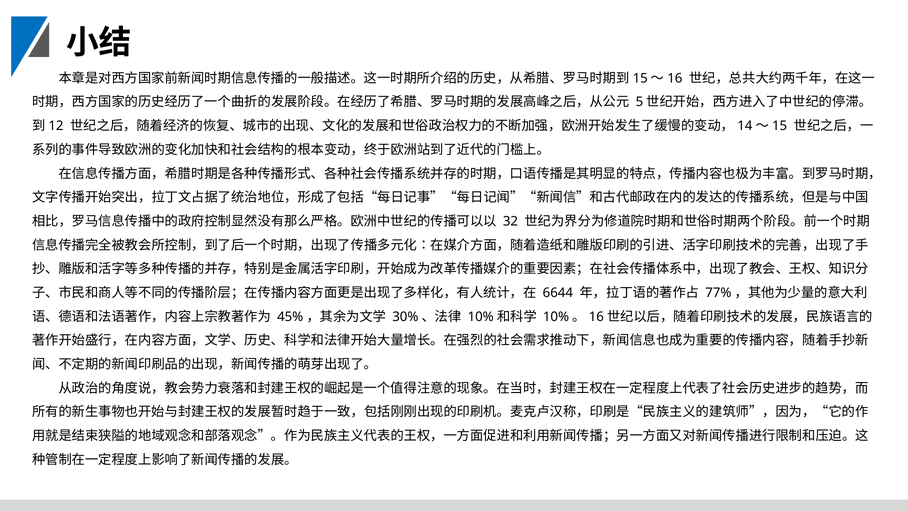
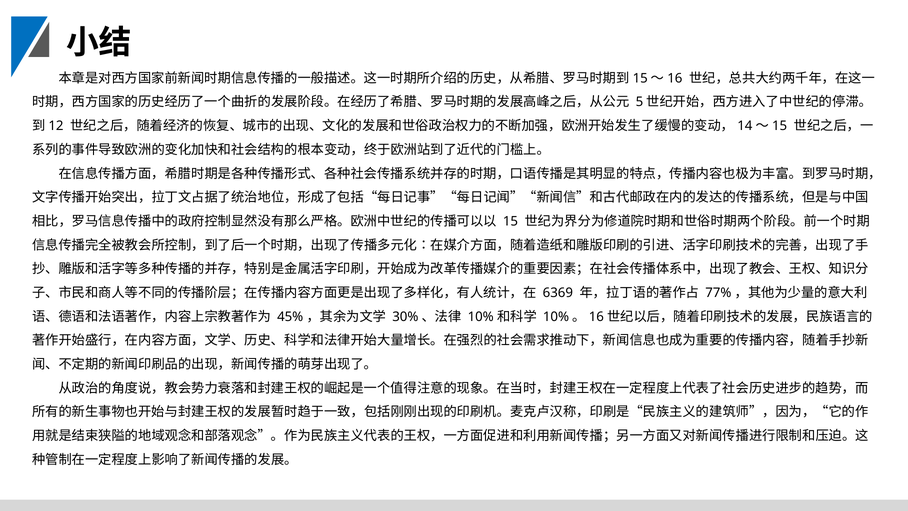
32: 32 -> 15 (510, 221)
6644: 6644 -> 6369 (558, 293)
